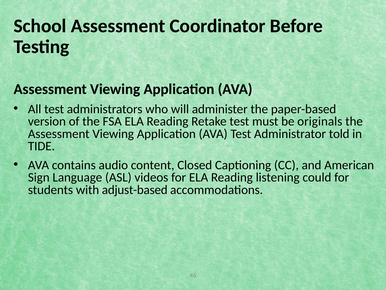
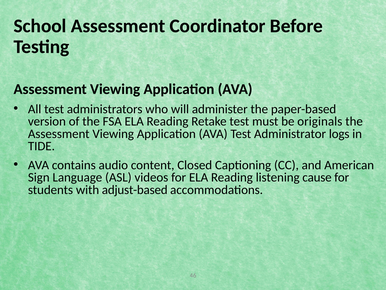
told: told -> logs (339, 134)
could: could -> cause (317, 177)
